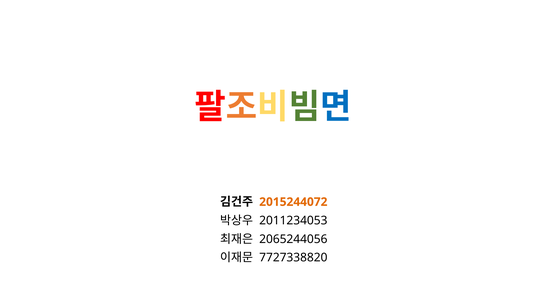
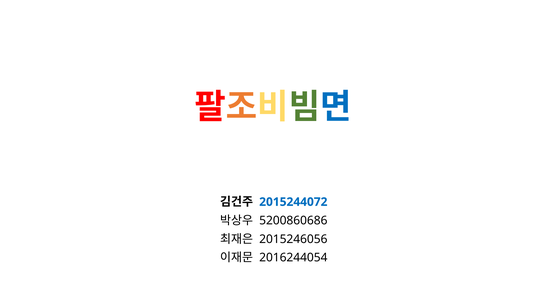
2015244072 colour: orange -> blue (293, 202)
2011234053: 2011234053 -> 5200860686 (293, 221)
2065244056: 2065244056 -> 2015246056 (293, 239)
7727338820: 7727338820 -> 2016244054 (293, 258)
